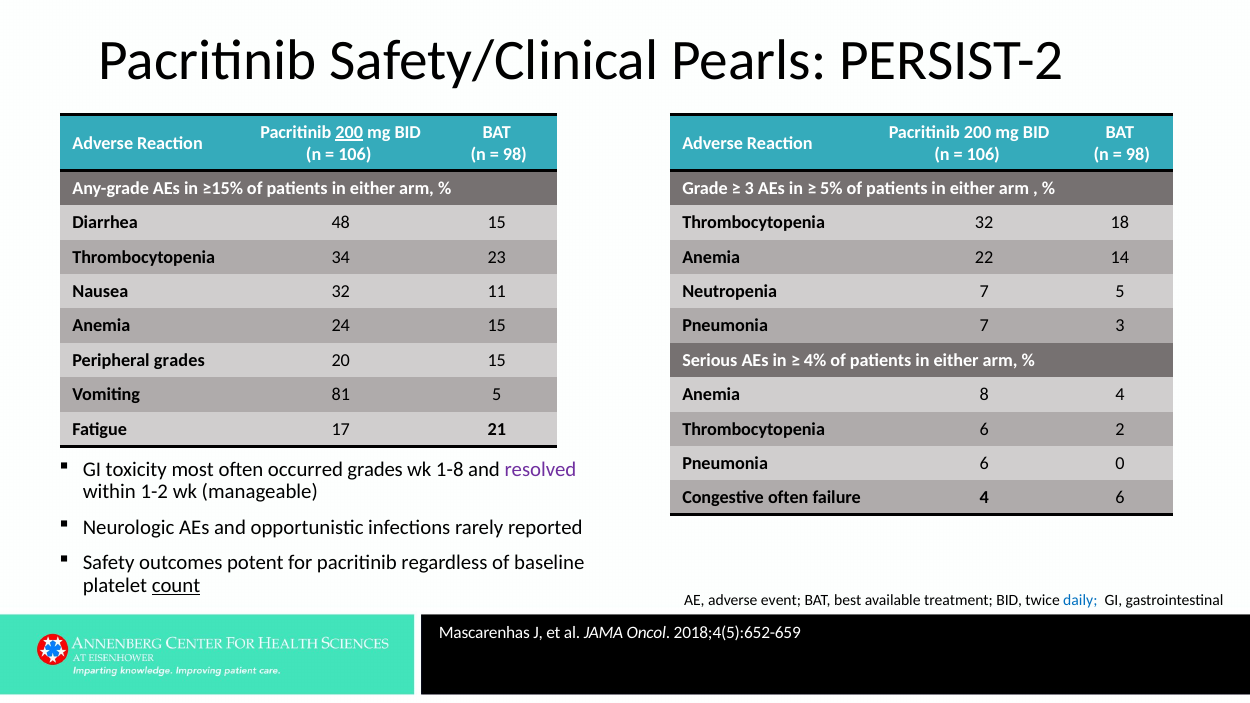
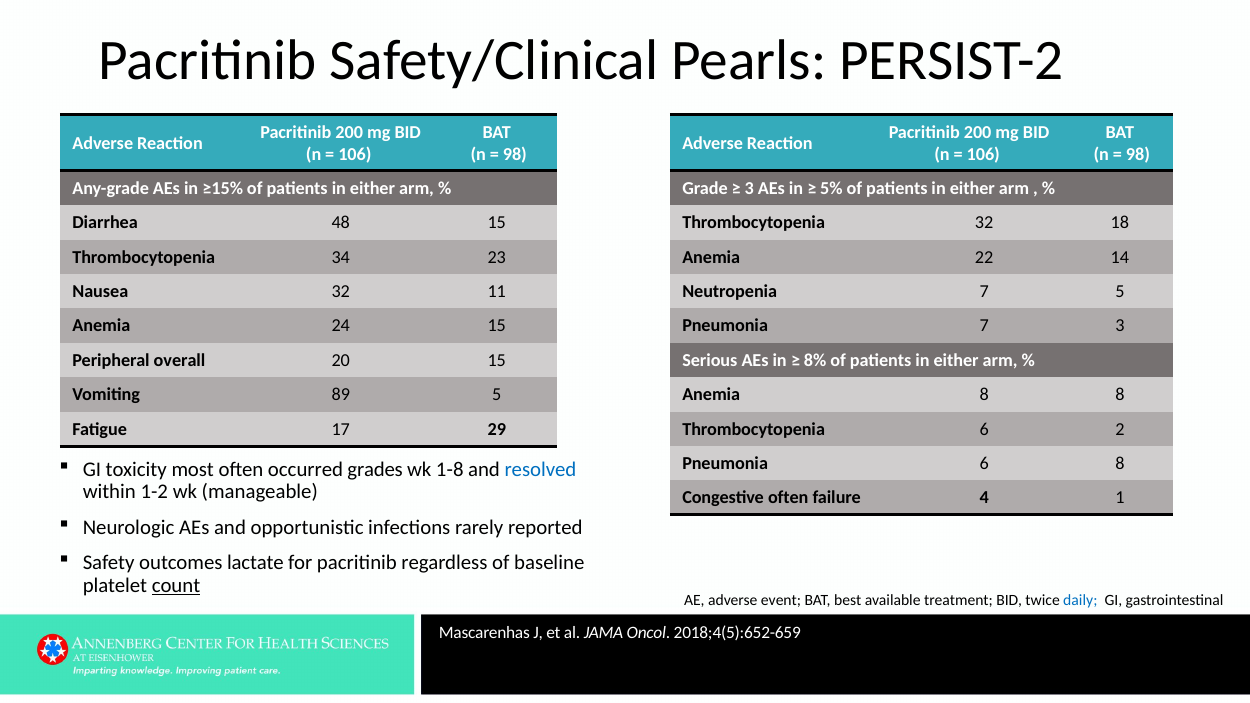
200 underline: present -> none (349, 132)
Peripheral grades: grades -> overall (180, 360)
4%: 4% -> 8% (815, 360)
81: 81 -> 89 (341, 395)
8 4: 4 -> 8 (1120, 395)
21: 21 -> 29 (497, 429)
6 0: 0 -> 8 (1120, 464)
resolved colour: purple -> blue (540, 469)
4 6: 6 -> 1 (1120, 498)
potent: potent -> lactate (255, 563)
